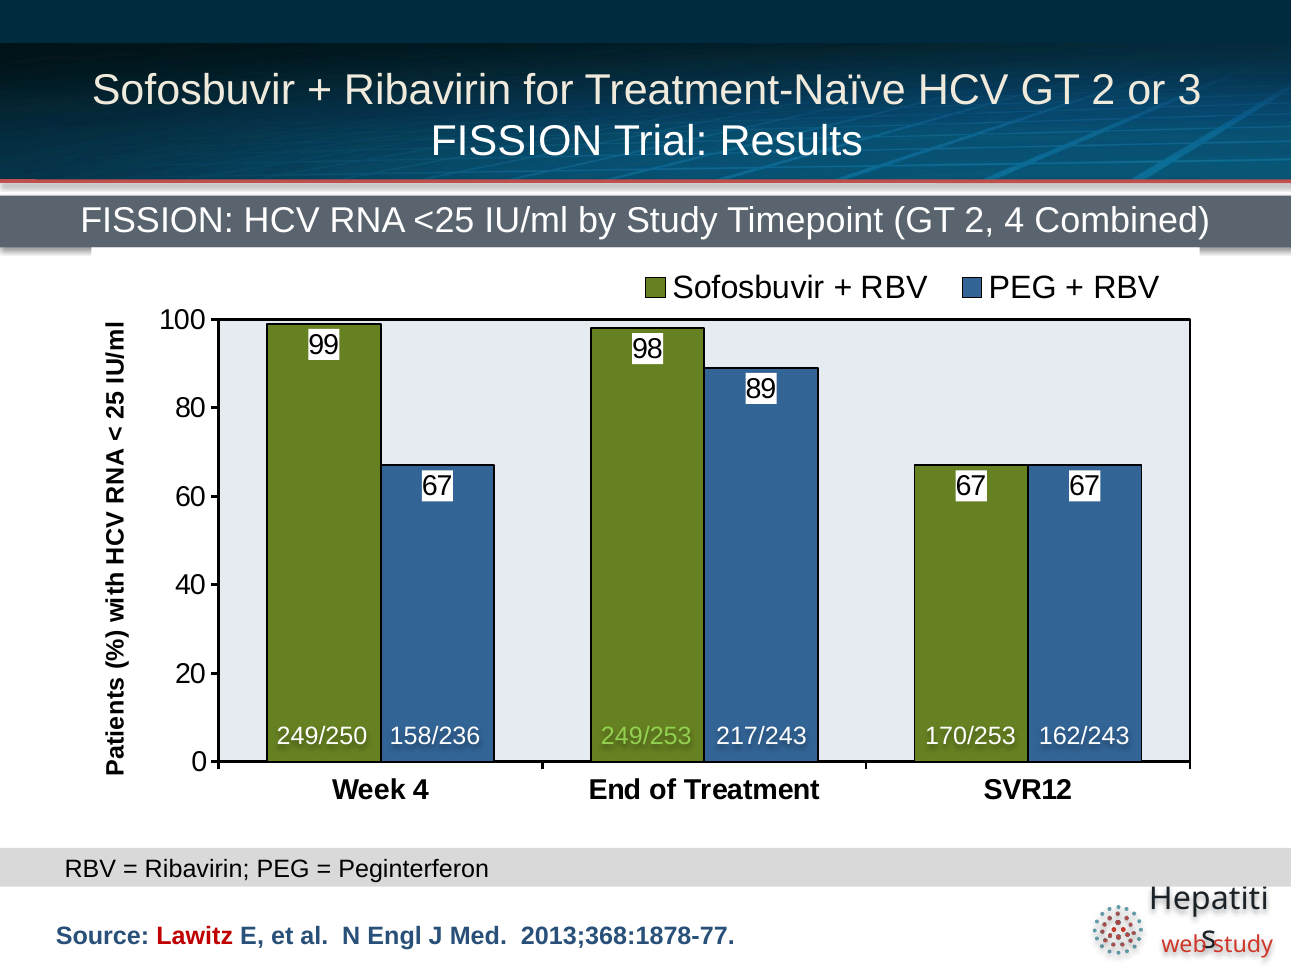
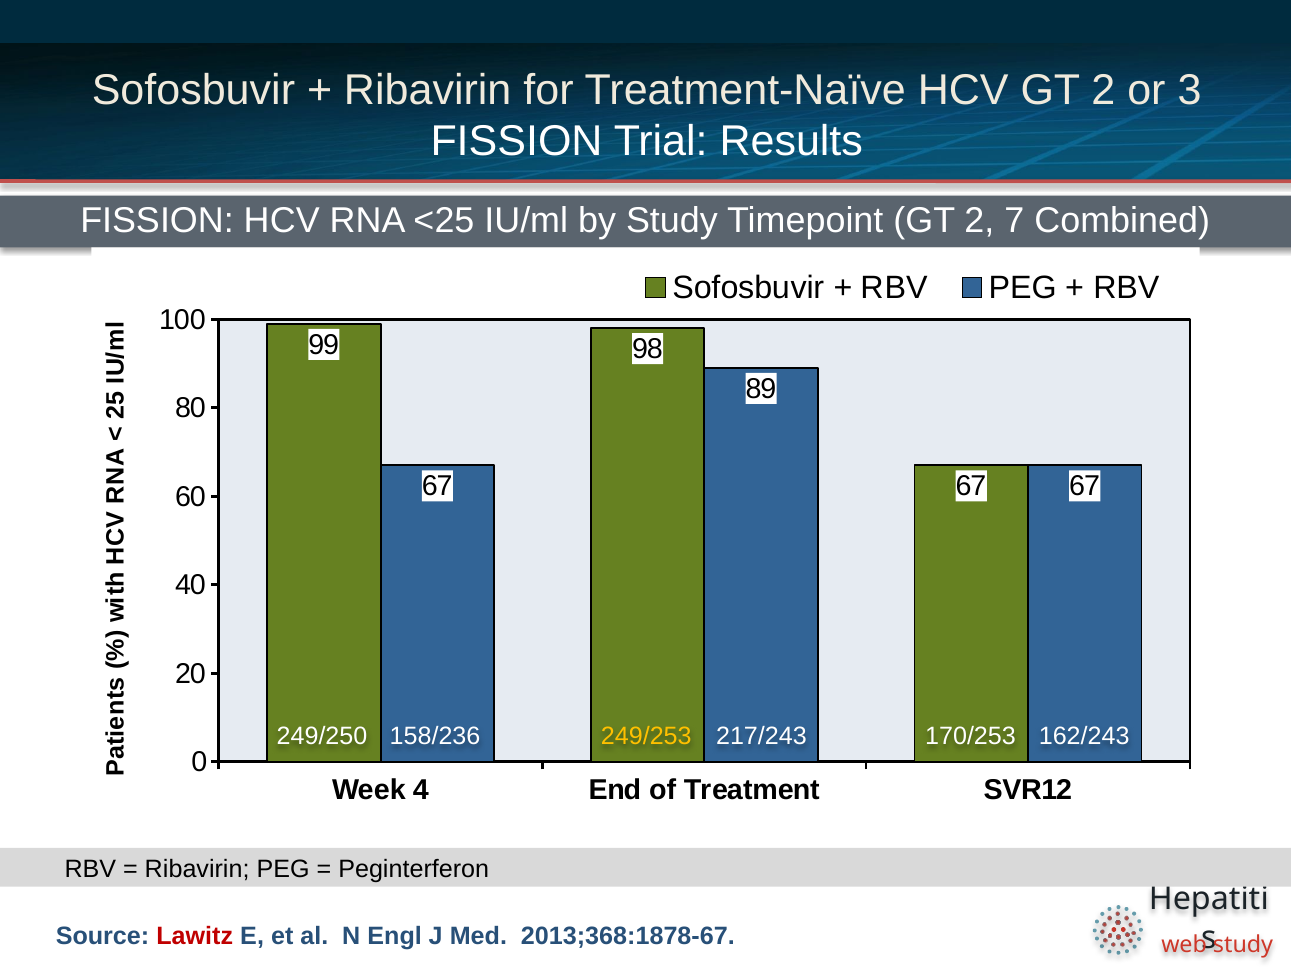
2 4: 4 -> 7 (1014, 221)
249/253 colour: light green -> yellow (646, 737)
2013;368:1878-77: 2013;368:1878-77 -> 2013;368:1878-67 (628, 937)
